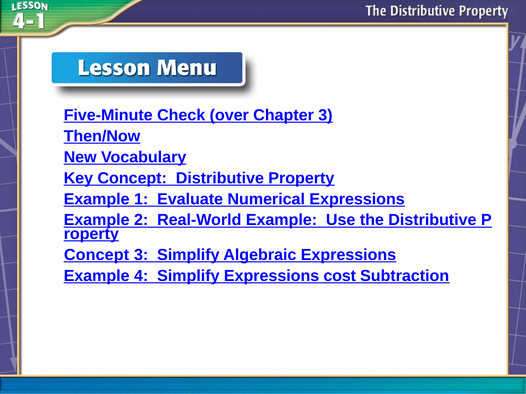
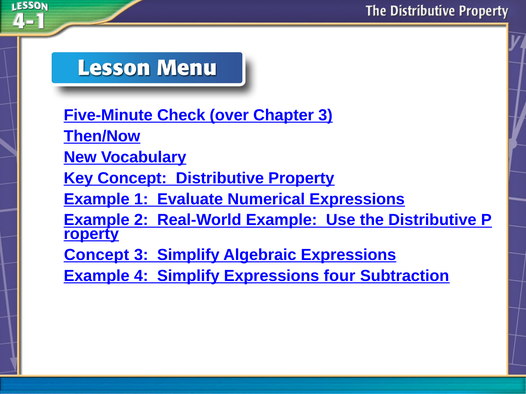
cost: cost -> four (340, 276)
